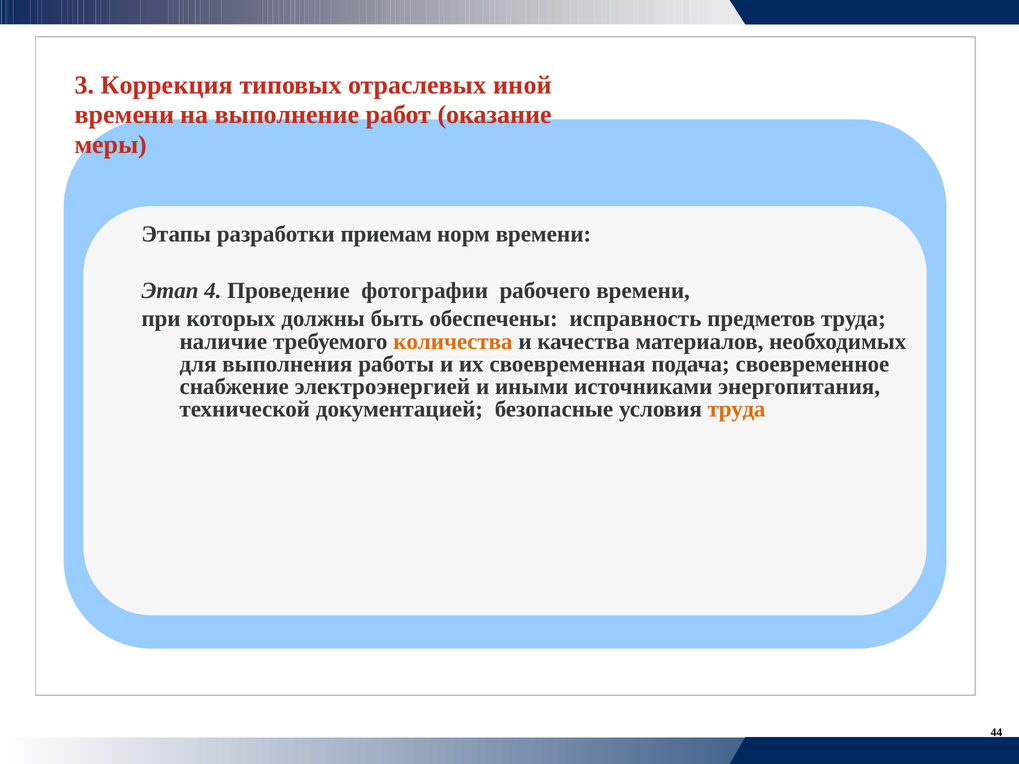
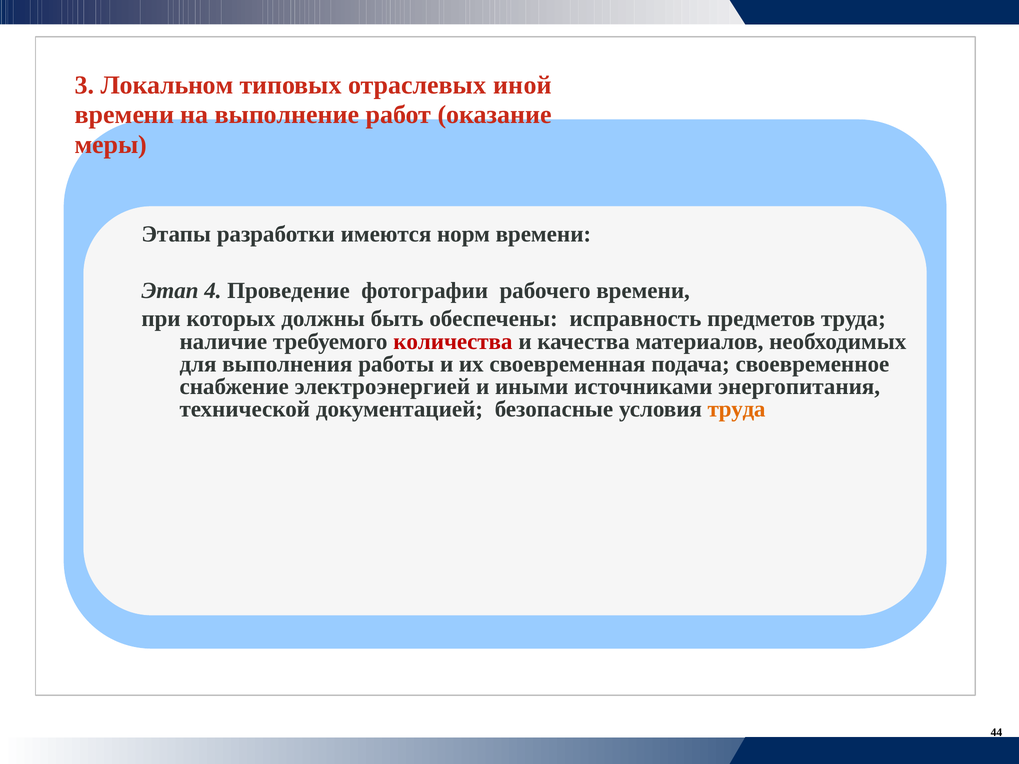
Коррекция: Коррекция -> Локальном (167, 85)
приемам: приемам -> имеются (386, 234)
количества colour: orange -> red (453, 342)
